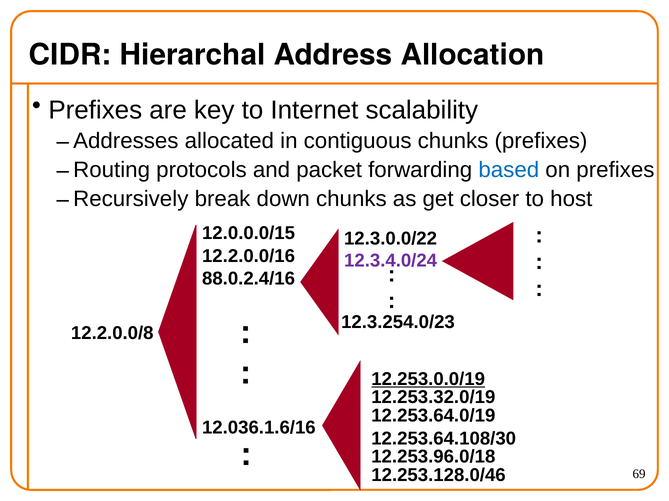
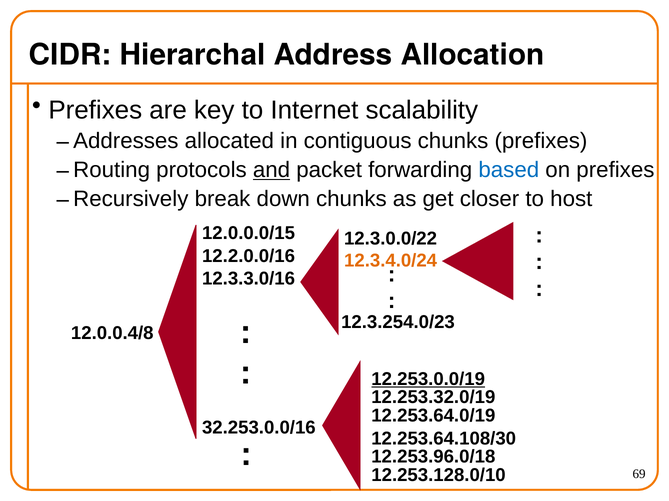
and underline: none -> present (272, 170)
12.3.4.0/24 colour: purple -> orange (391, 261)
88.0.2.4/16: 88.0.2.4/16 -> 12.3.3.0/16 (249, 279)
12.2.0.0/8: 12.2.0.0/8 -> 12.0.0.4/8 (112, 334)
12.036.1.6/16: 12.036.1.6/16 -> 32.253.0.0/16 (259, 428)
12.253.128.0/46: 12.253.128.0/46 -> 12.253.128.0/10 (439, 476)
